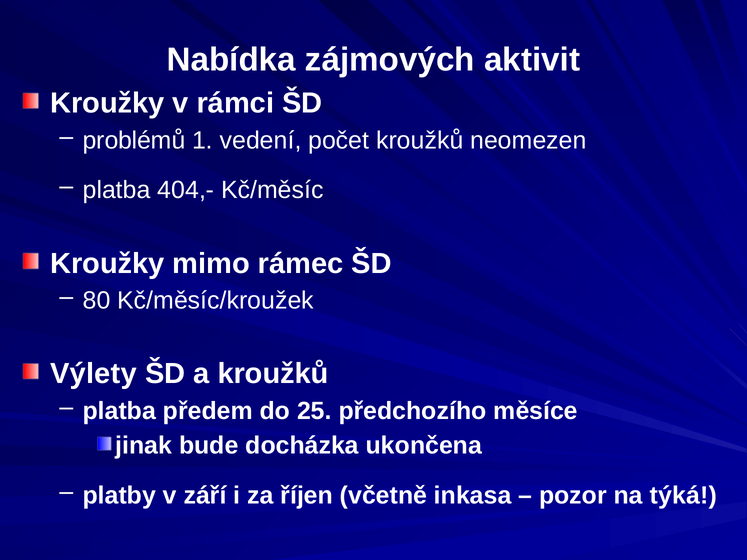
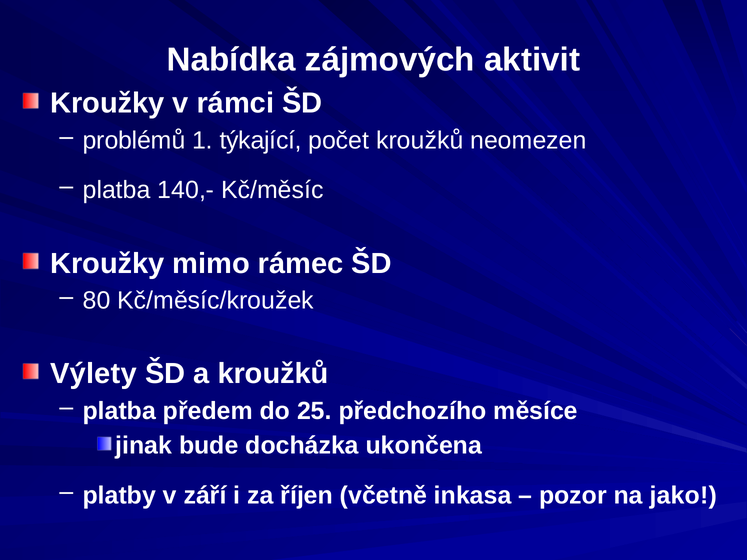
vedení: vedení -> týkající (261, 140)
404,-: 404,- -> 140,- (186, 190)
týká: týká -> jako (683, 496)
